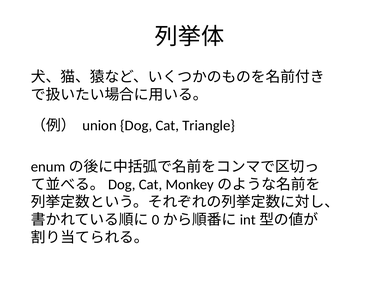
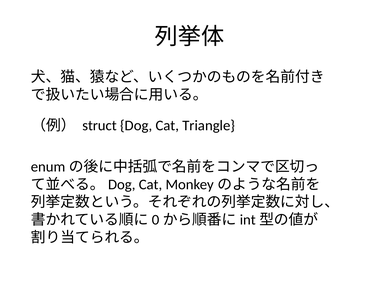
union: union -> struct (100, 126)
